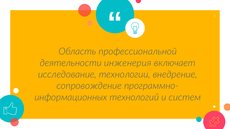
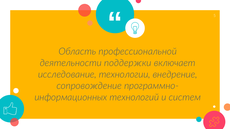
инженерия: инженерия -> поддержки (128, 63)
